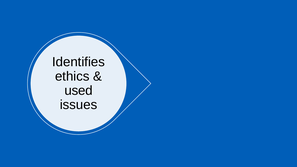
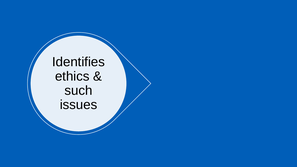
used: used -> such (78, 91)
